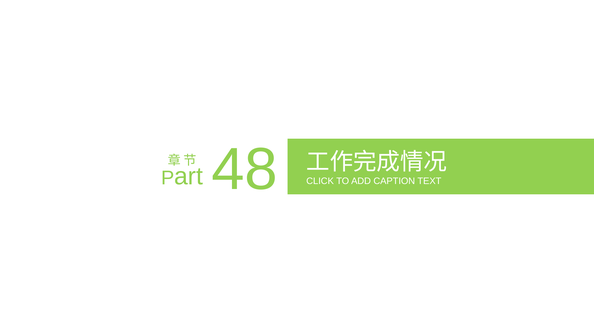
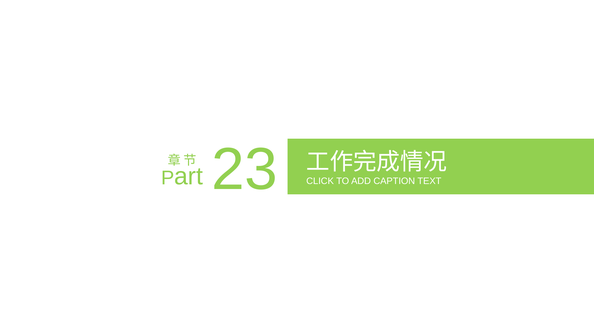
48: 48 -> 23 (245, 170)
